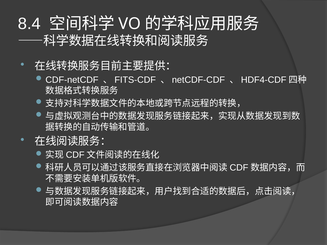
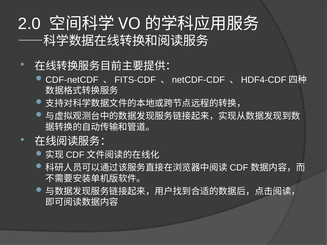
8.4: 8.4 -> 2.0 (29, 24)
